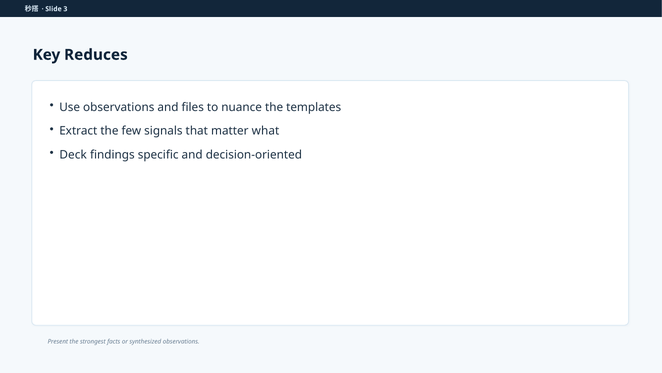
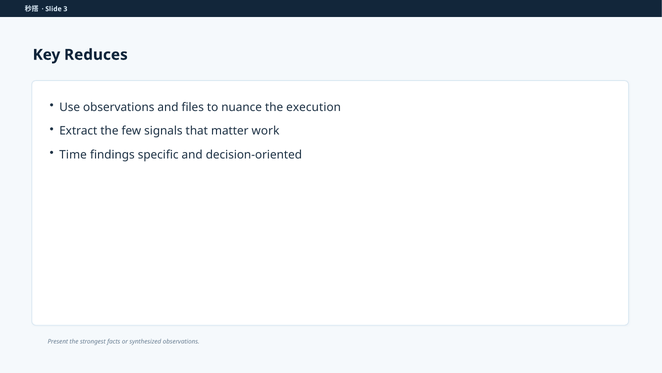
templates: templates -> execution (314, 107)
what: what -> work (266, 131)
Deck: Deck -> Time (73, 155)
